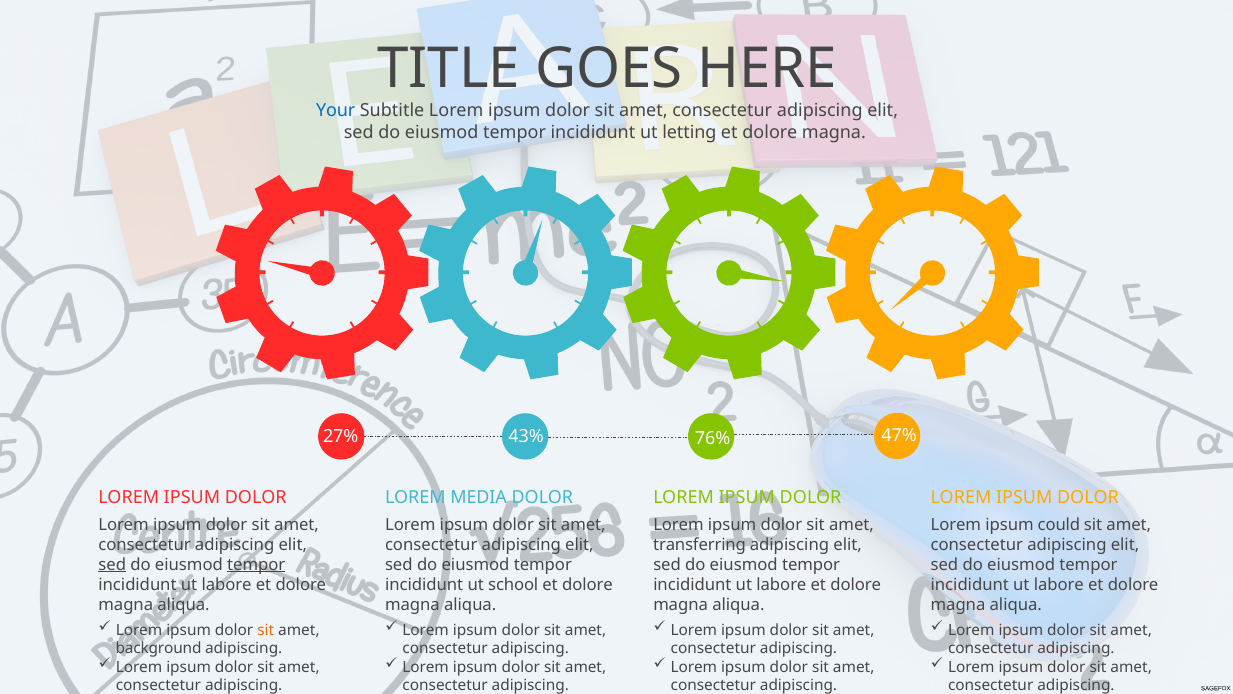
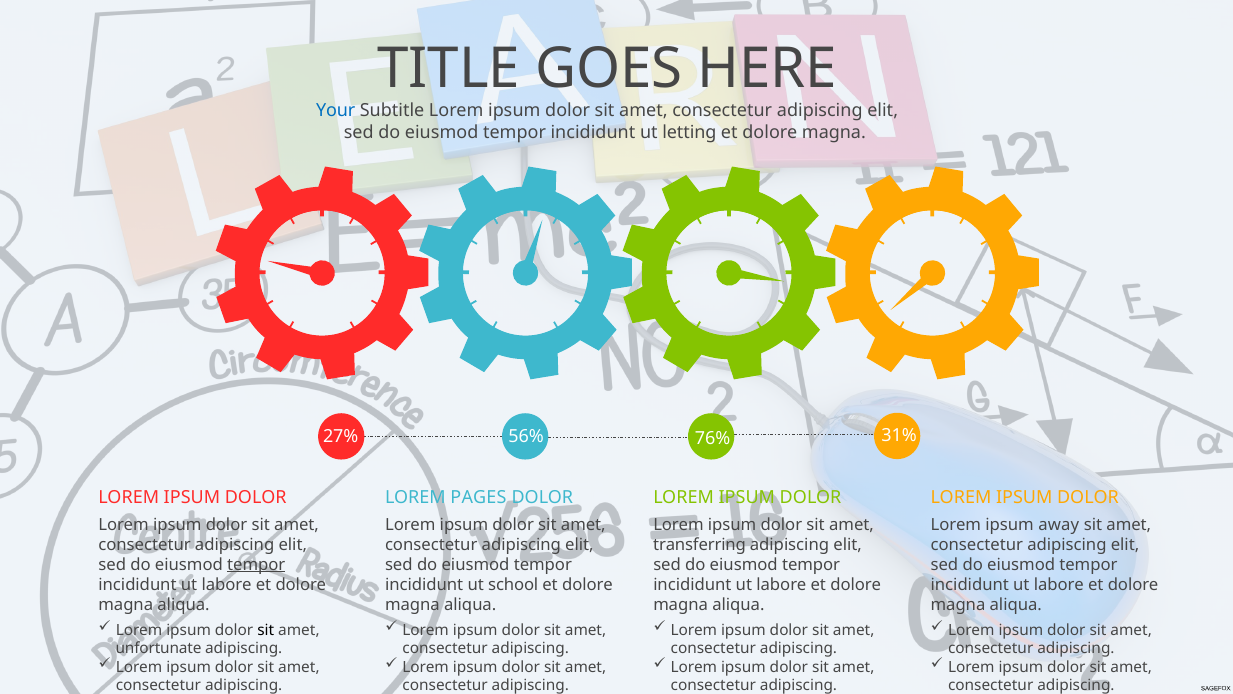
43%: 43% -> 56% (526, 436)
47%: 47% -> 31% (899, 435)
MEDIA: MEDIA -> PAGES (479, 497)
could: could -> away (1059, 524)
sed underline: present -> none (112, 564)
sit colour: orange -> black (266, 630)
background: background -> unfortunate (159, 648)
